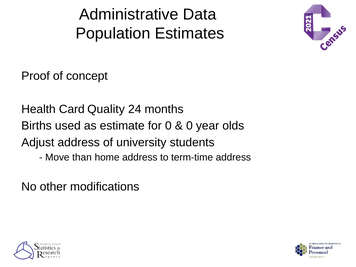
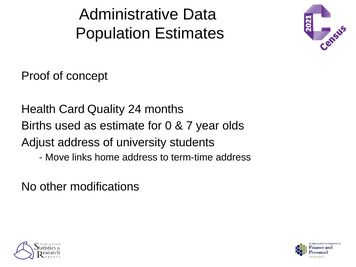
0: 0 -> 7 (189, 126)
than: than -> links (82, 157)
